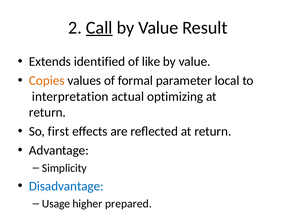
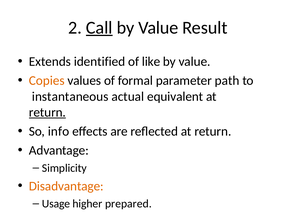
local: local -> path (227, 80)
interpretation: interpretation -> instantaneous (70, 96)
optimizing: optimizing -> equivalent (175, 96)
return underline: none -> present (47, 112)
first: first -> info (59, 131)
Disadvantage colour: blue -> orange (66, 186)
